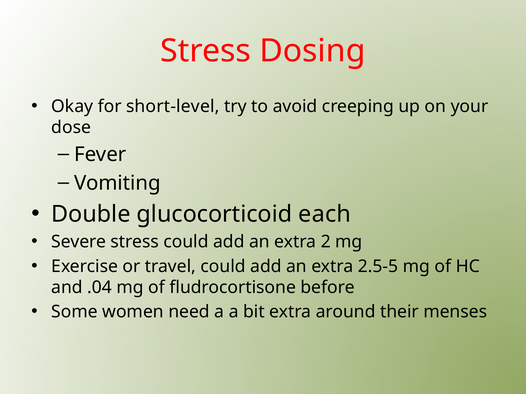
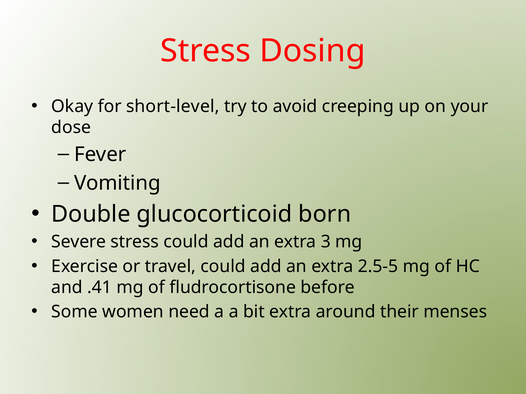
each: each -> born (325, 214)
2: 2 -> 3 (326, 242)
.04: .04 -> .41 (100, 288)
